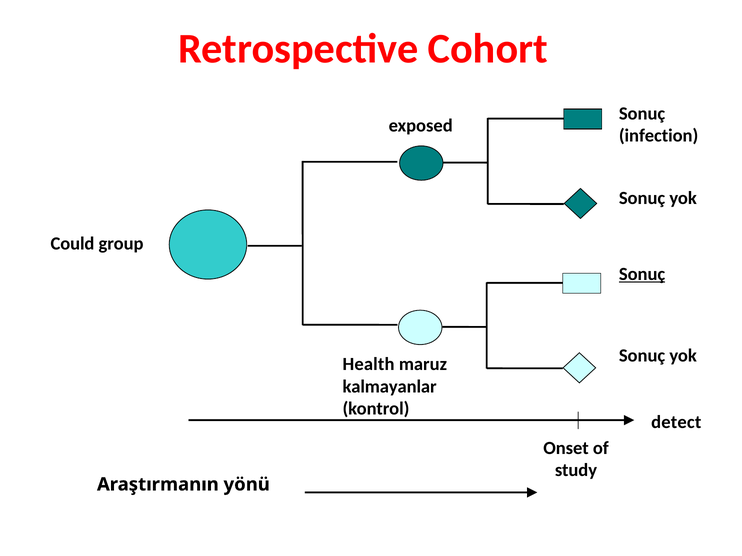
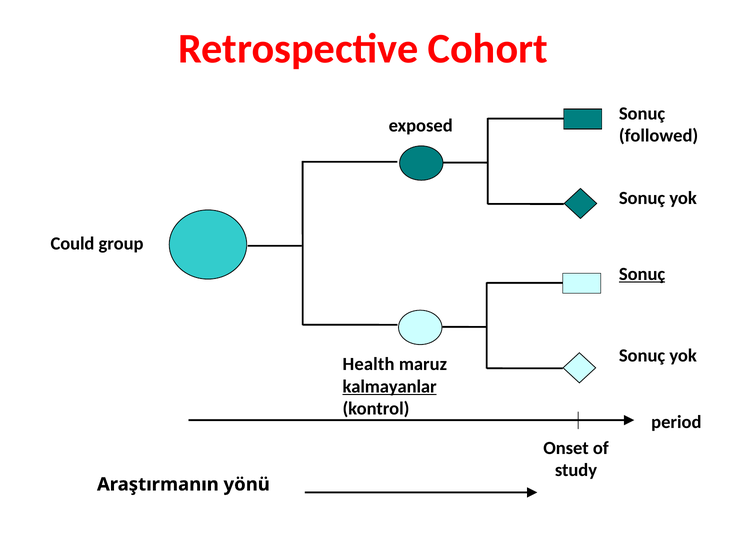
infection: infection -> followed (659, 136)
kalmayanlar underline: none -> present (390, 387)
detect: detect -> period (676, 422)
